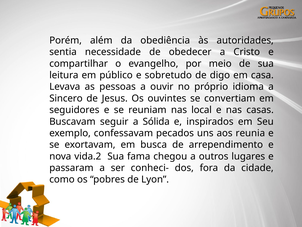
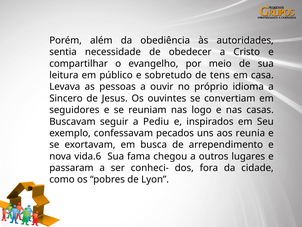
digo: digo -> tens (220, 75)
local: local -> logo (202, 110)
Sólida: Sólida -> Pediu (156, 121)
vida.2: vida.2 -> vida.6 (88, 156)
